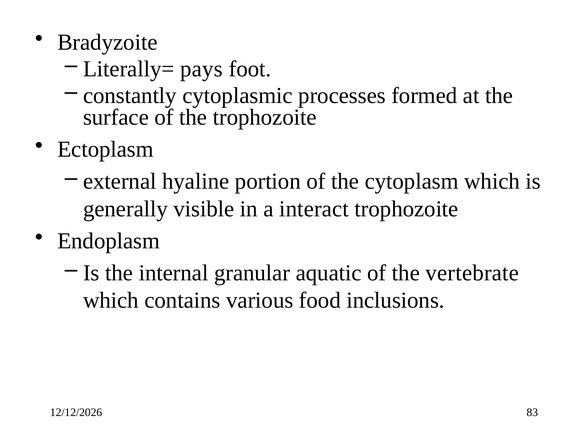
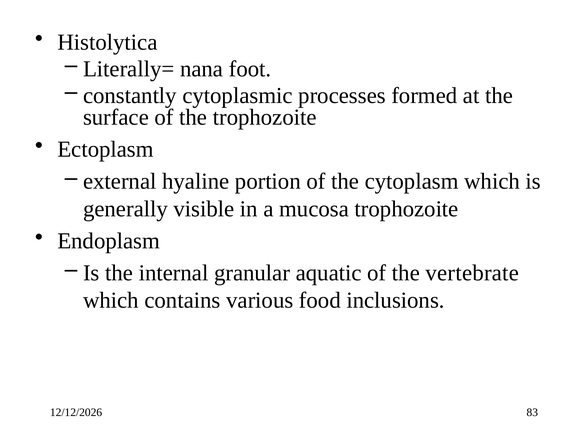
Bradyzoite: Bradyzoite -> Histolytica (107, 42)
pays: pays -> nana (202, 69)
interact: interact -> mucosa (314, 209)
